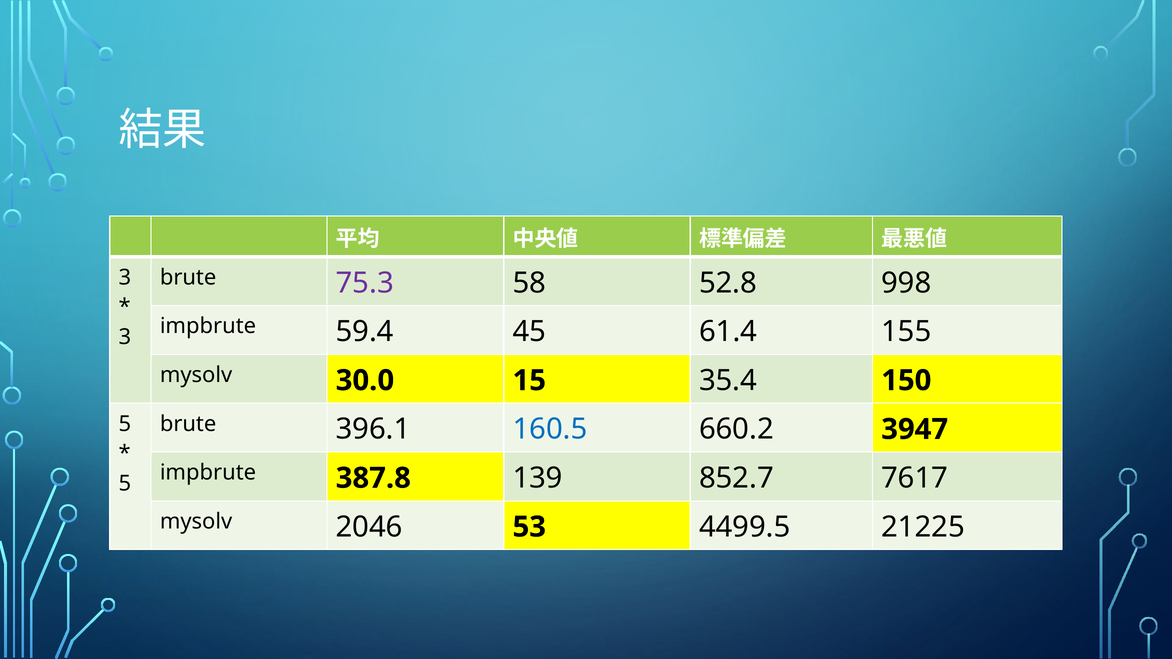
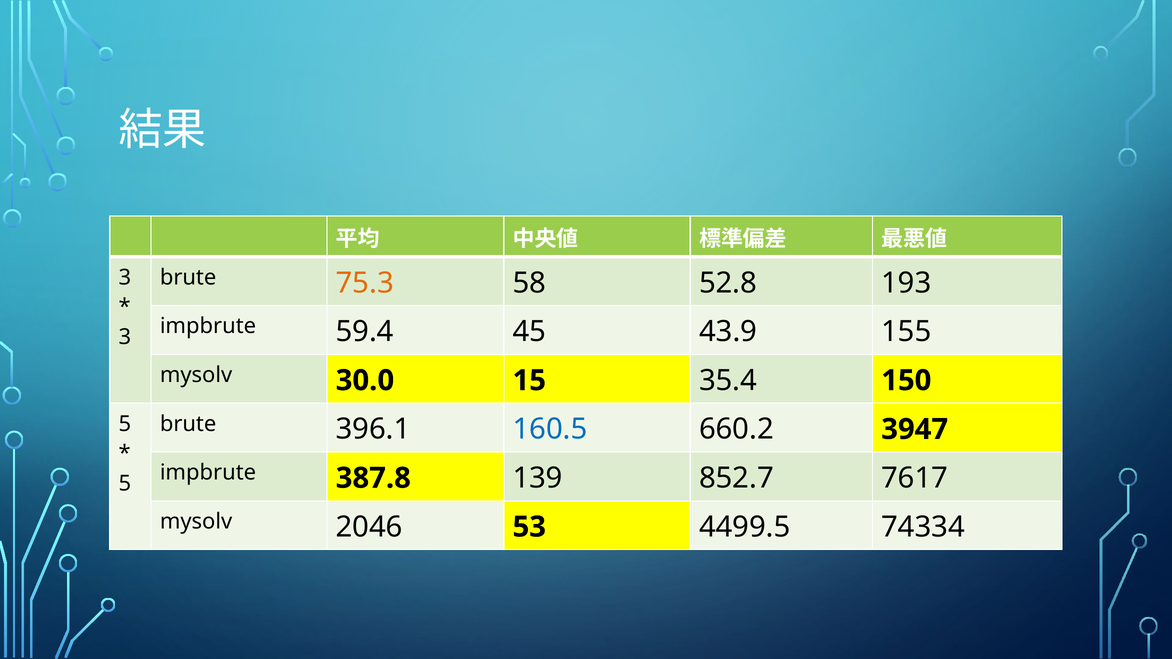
75.3 colour: purple -> orange (365, 283)
998: 998 -> 193 (906, 283)
61.4: 61.4 -> 43.9 (728, 332)
21225: 21225 -> 74334 (923, 527)
